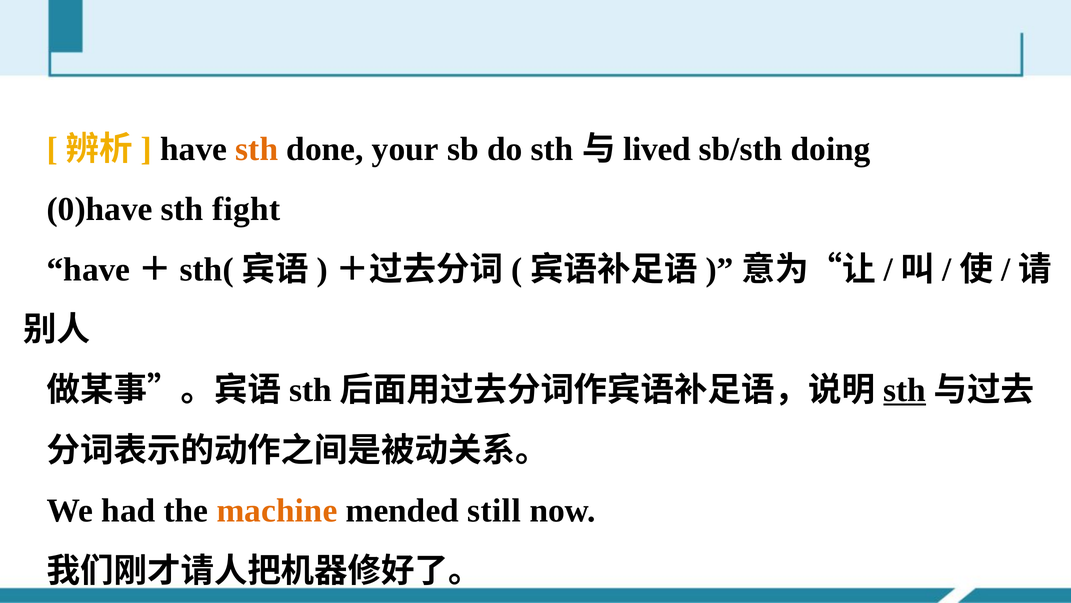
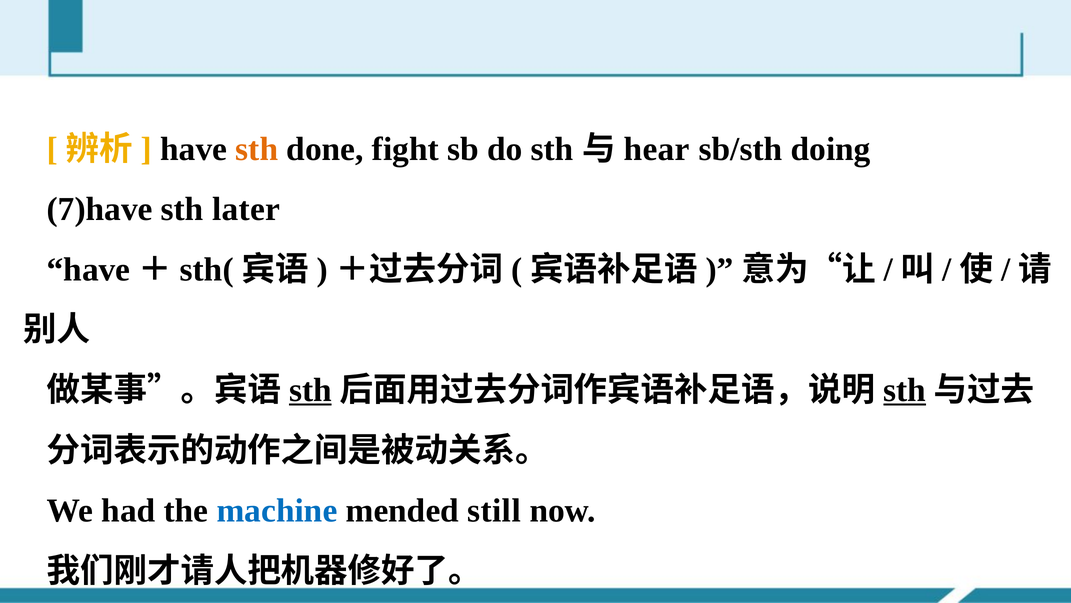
your: your -> fight (405, 149)
lived: lived -> hear (657, 149)
0)have: 0)have -> 7)have (100, 209)
fight: fight -> later (246, 209)
sth underline: none -> present (310, 390)
machine colour: orange -> blue (277, 510)
